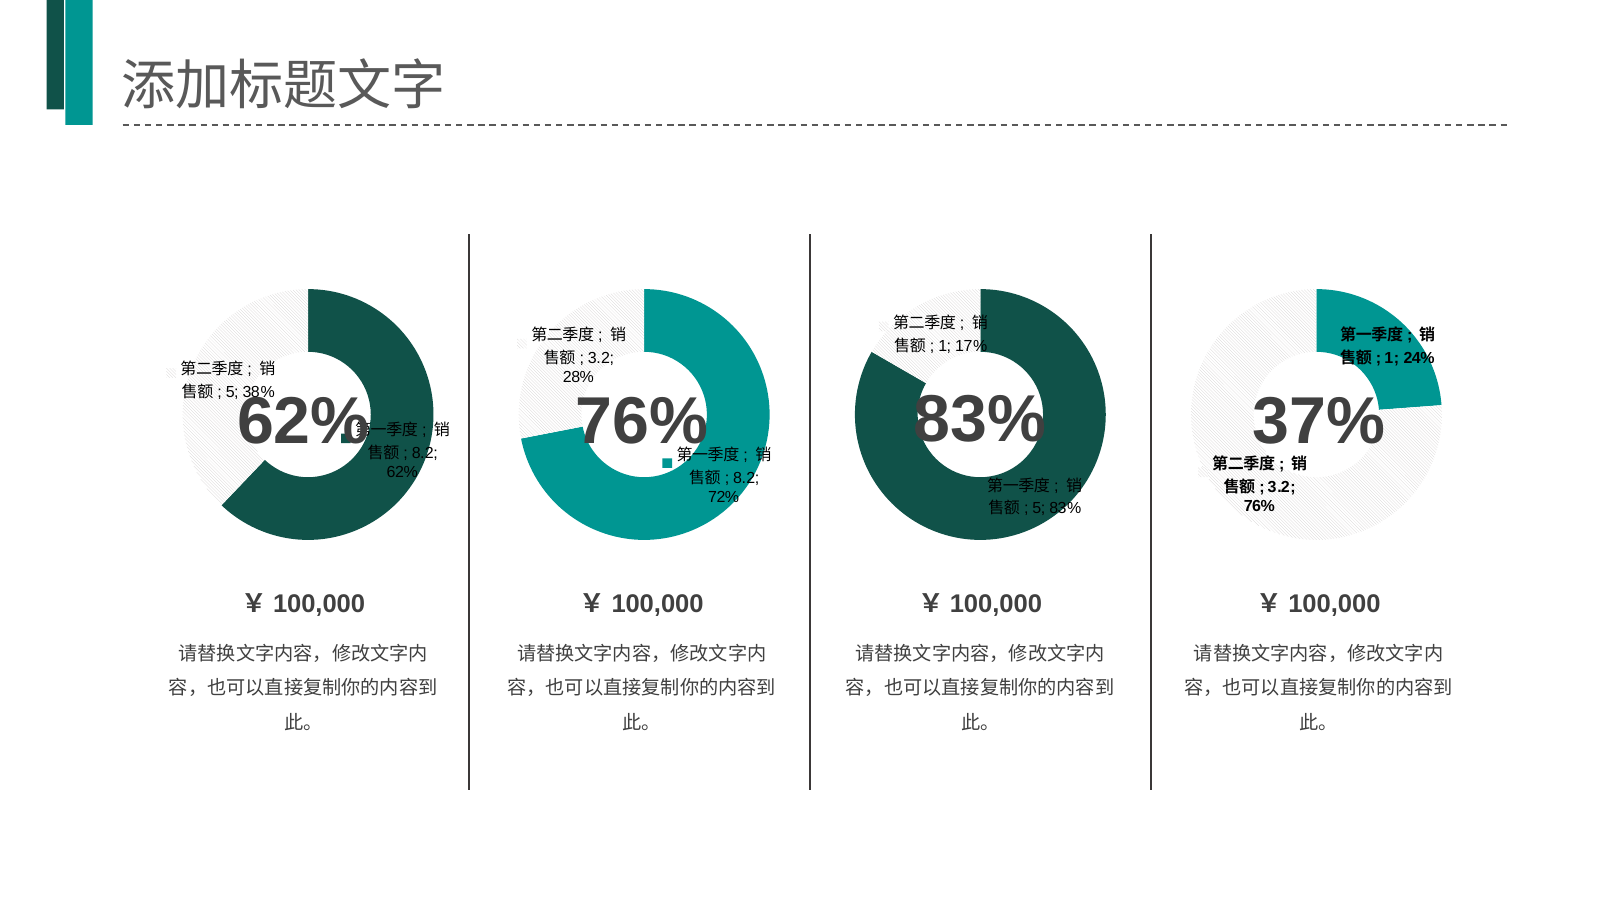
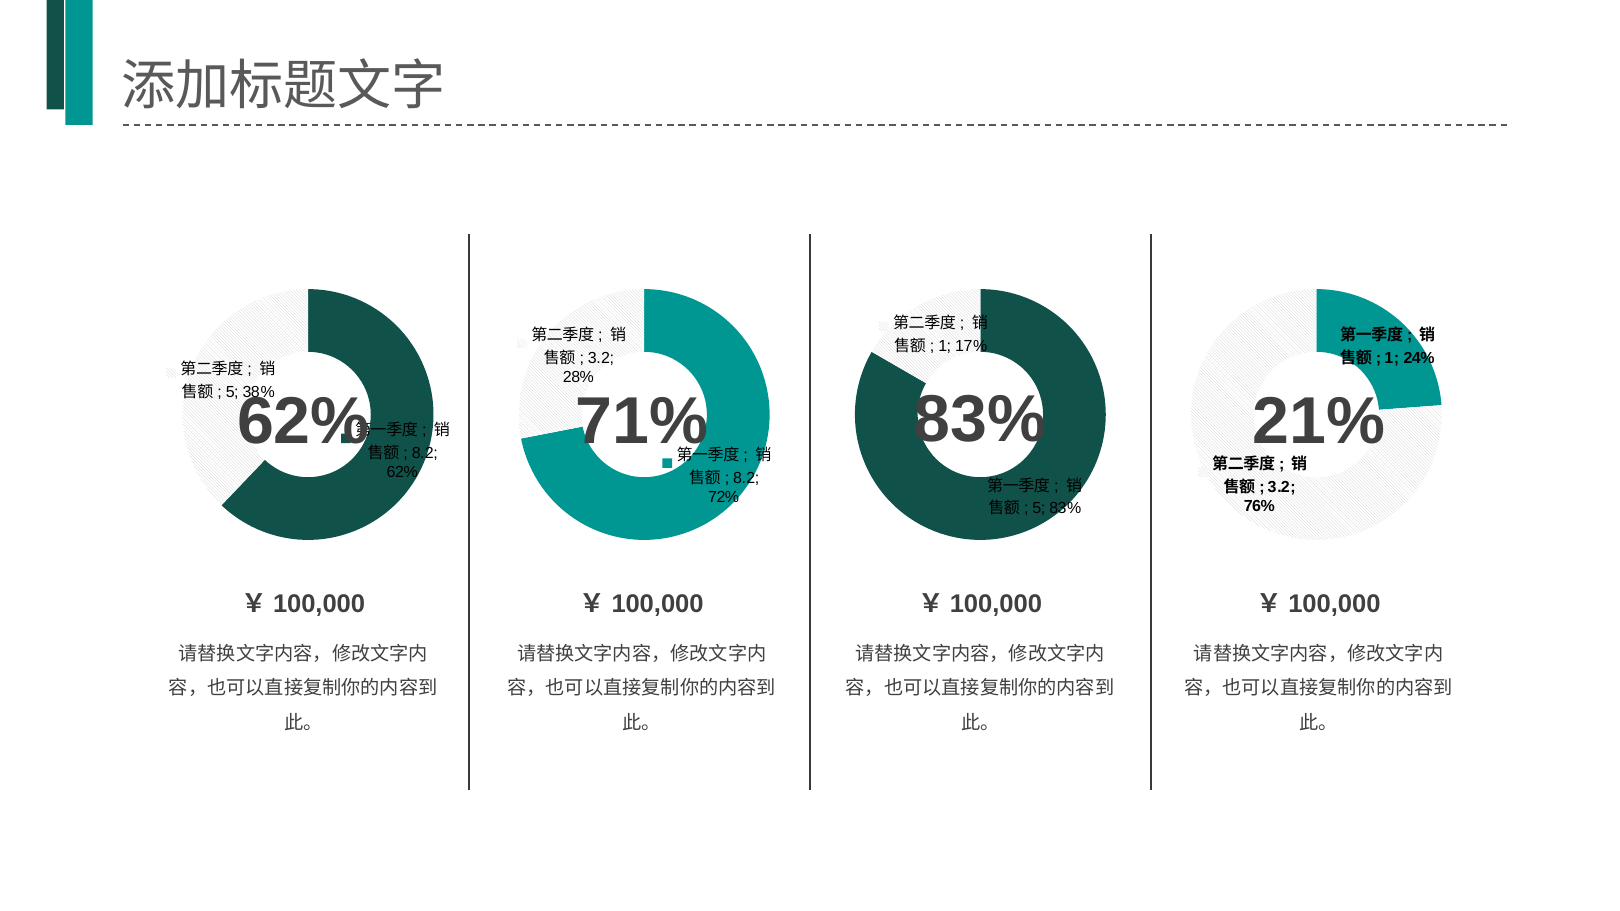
76%: 76% -> 71% (642, 422)
37%: 37% -> 21% (1319, 422)
